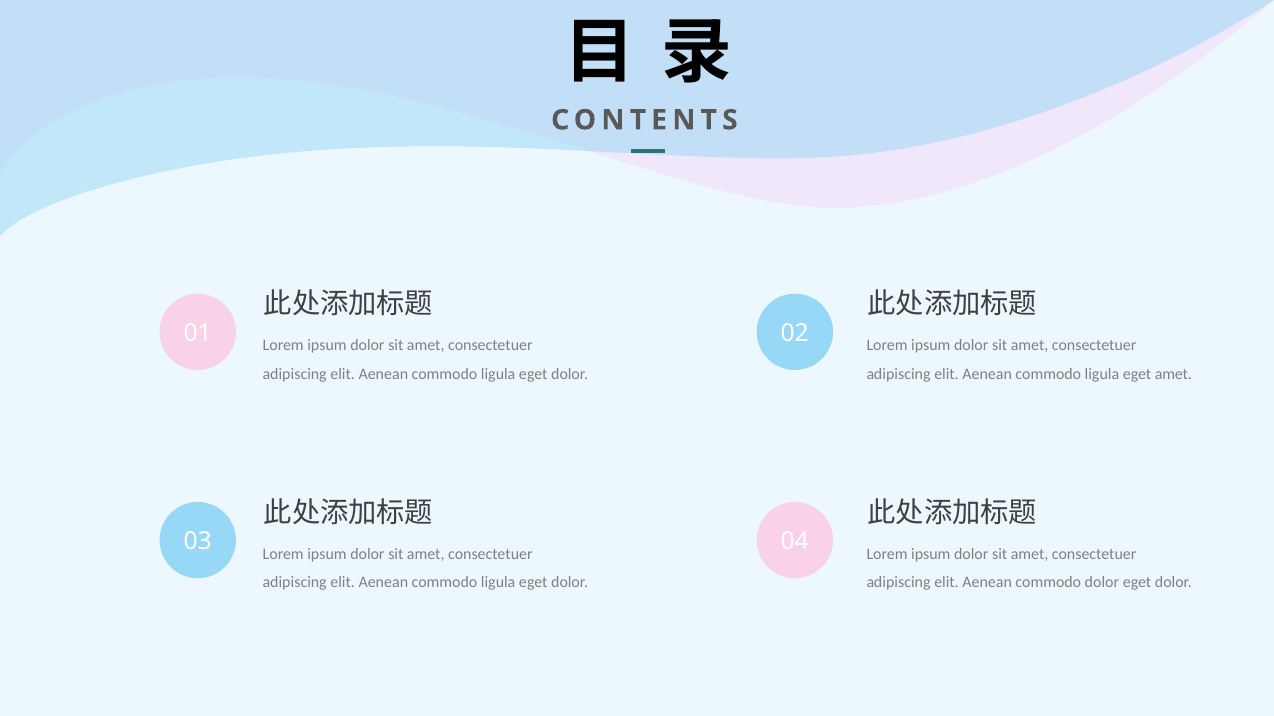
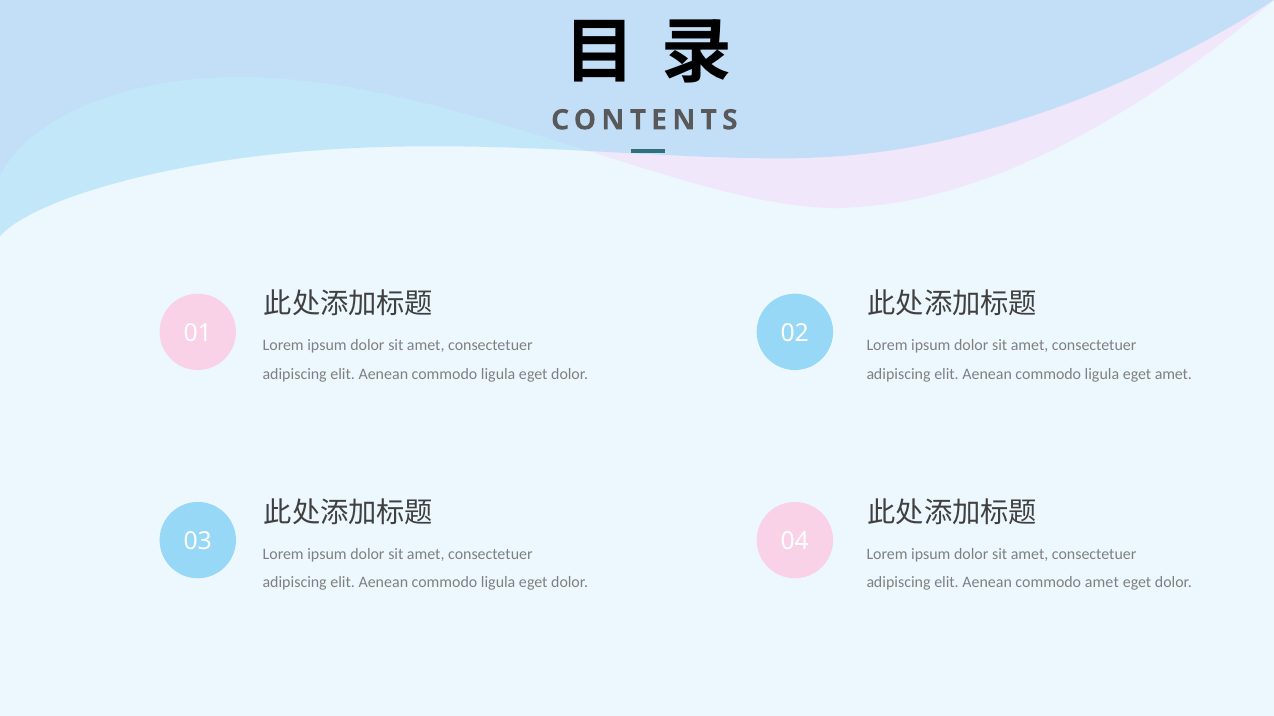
commodo dolor: dolor -> amet (1102, 583)
